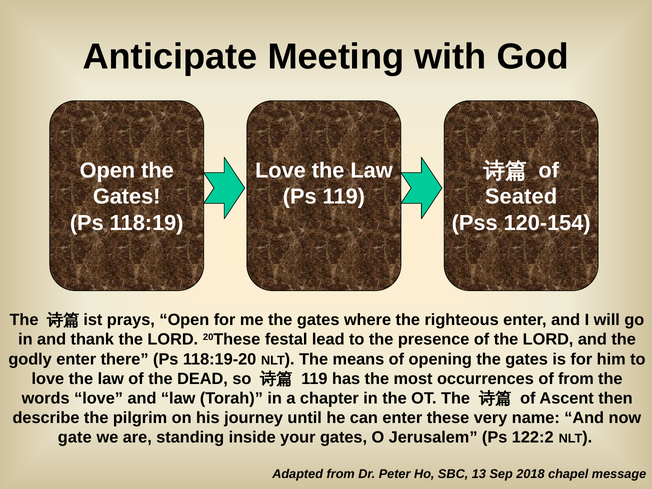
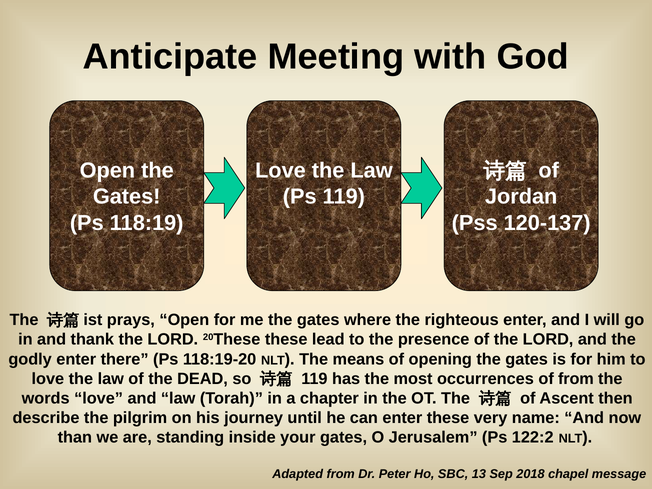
Seated: Seated -> Jordan (521, 197)
120-154: 120-154 -> 120-137 (547, 223)
20These festal: festal -> these (286, 340)
gate: gate -> than (75, 437)
